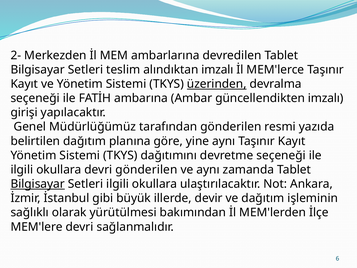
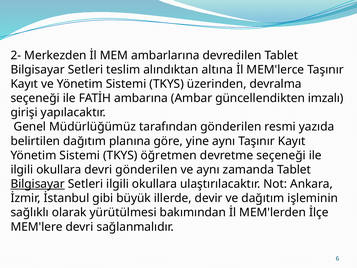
alındıktan imzalı: imzalı -> altına (217, 70)
üzerinden underline: present -> none (217, 84)
dağıtımını: dağıtımını -> öğretmen (169, 155)
